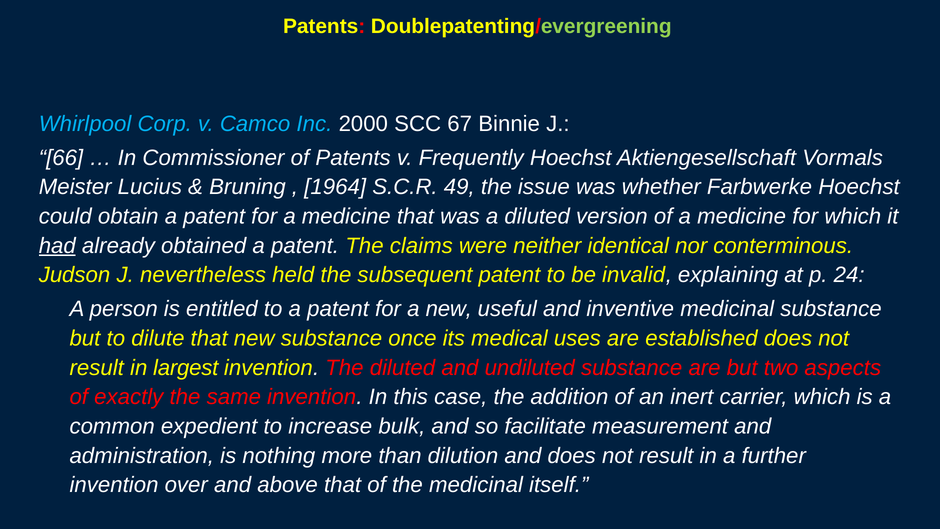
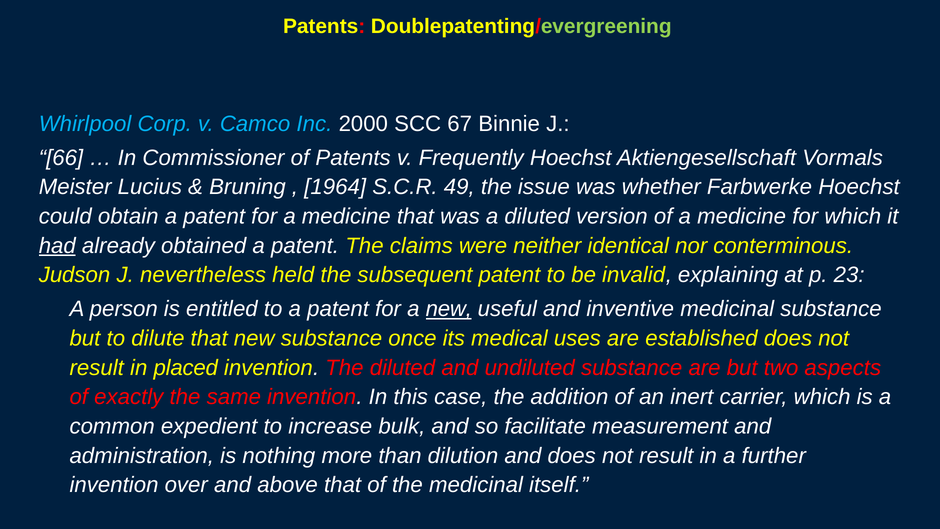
24: 24 -> 23 (849, 275)
new underline: none -> present (449, 309)
largest: largest -> placed (186, 368)
